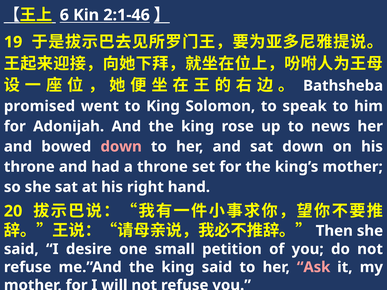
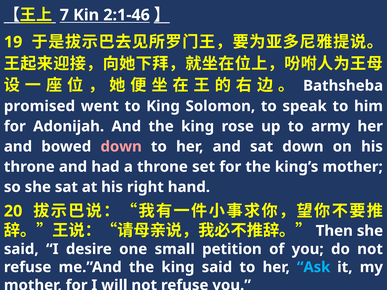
6: 6 -> 7 (64, 15)
news: news -> army (331, 126)
Ask colour: pink -> light blue (314, 267)
